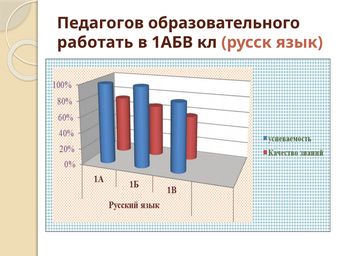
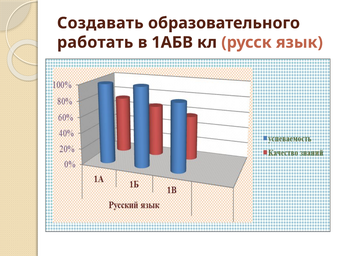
Педагогов: Педагогов -> Создавать (100, 23)
